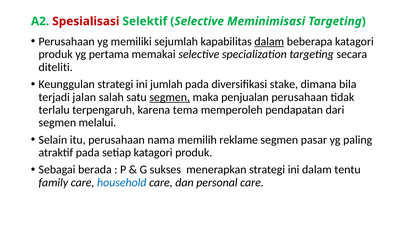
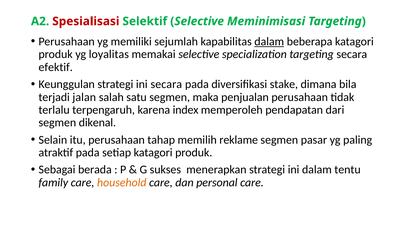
pertama: pertama -> loyalitas (109, 54)
diteliti: diteliti -> efektif (56, 67)
ini jumlah: jumlah -> secara (166, 84)
segmen underline: present -> none (170, 97)
tema: tema -> index (186, 110)
melalui: melalui -> dikenal (97, 122)
nama: nama -> tahap (161, 139)
household colour: blue -> orange (122, 182)
